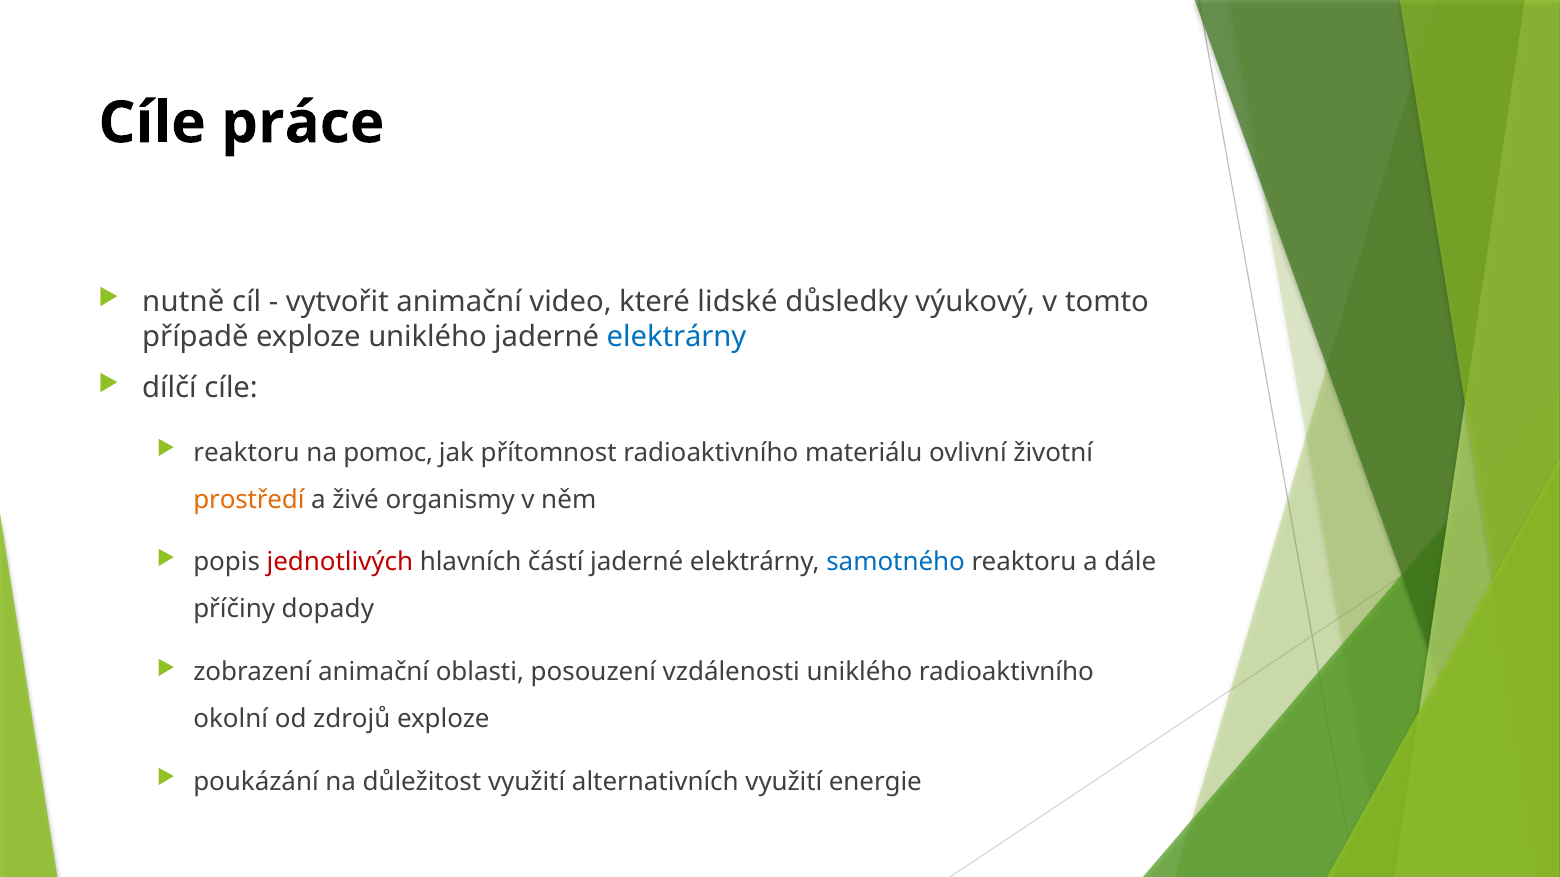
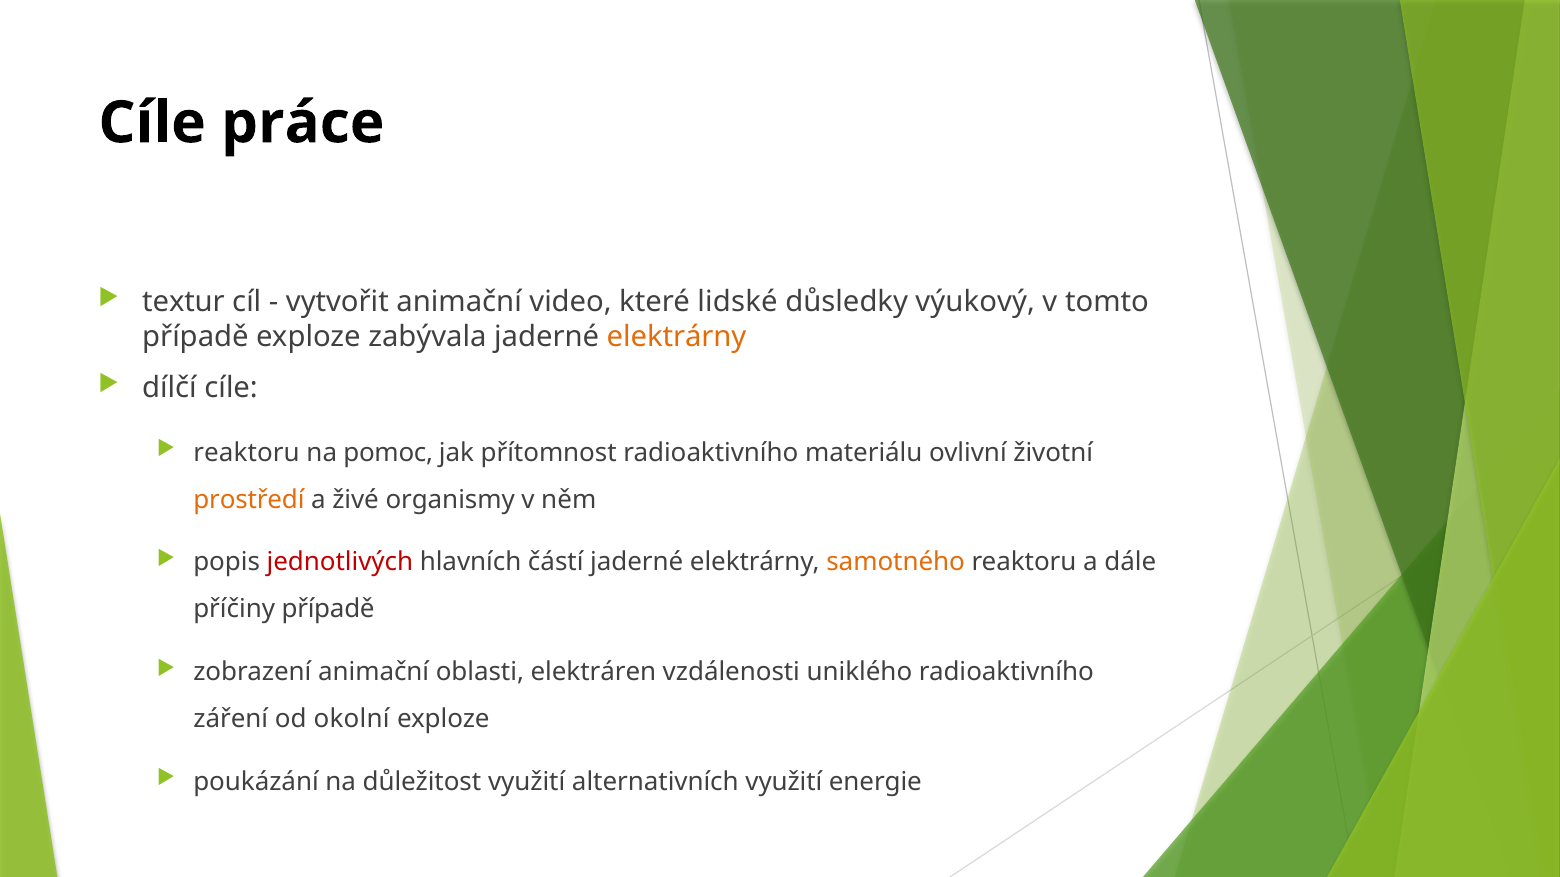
nutně: nutně -> textur (183, 302)
exploze uniklého: uniklého -> zabývala (427, 337)
elektrárny colour: blue -> orange (677, 337)
samotného colour: blue -> orange (896, 563)
příčiny dopady: dopady -> případě (328, 609)
posouzení: posouzení -> elektráren (593, 672)
okolní: okolní -> záření (231, 719)
zdrojů: zdrojů -> okolní (352, 719)
